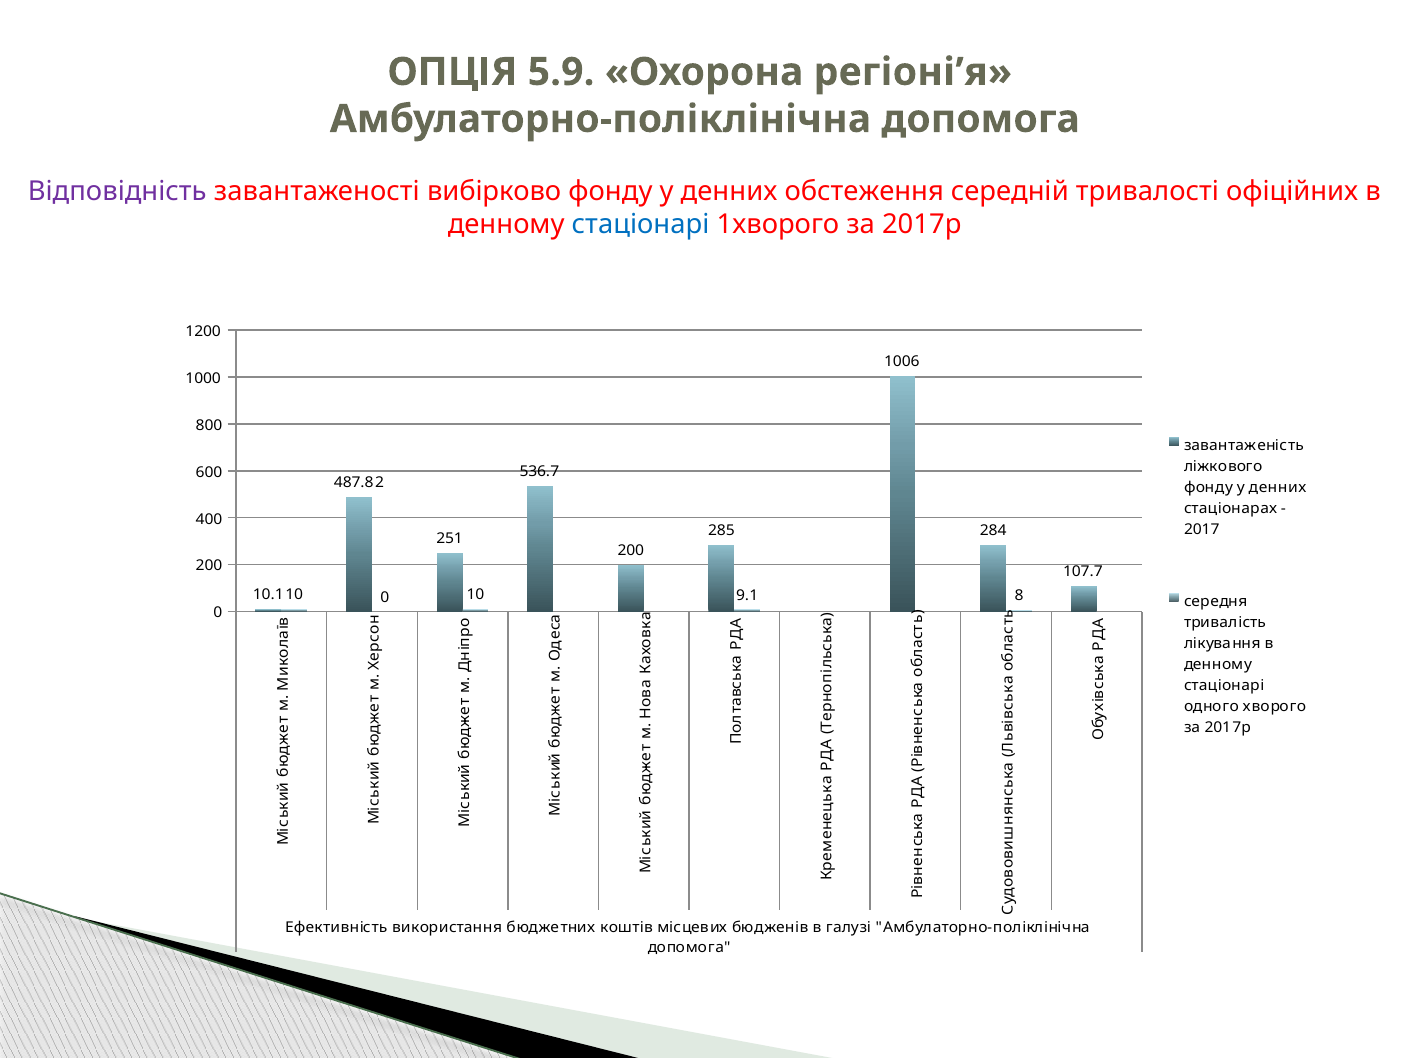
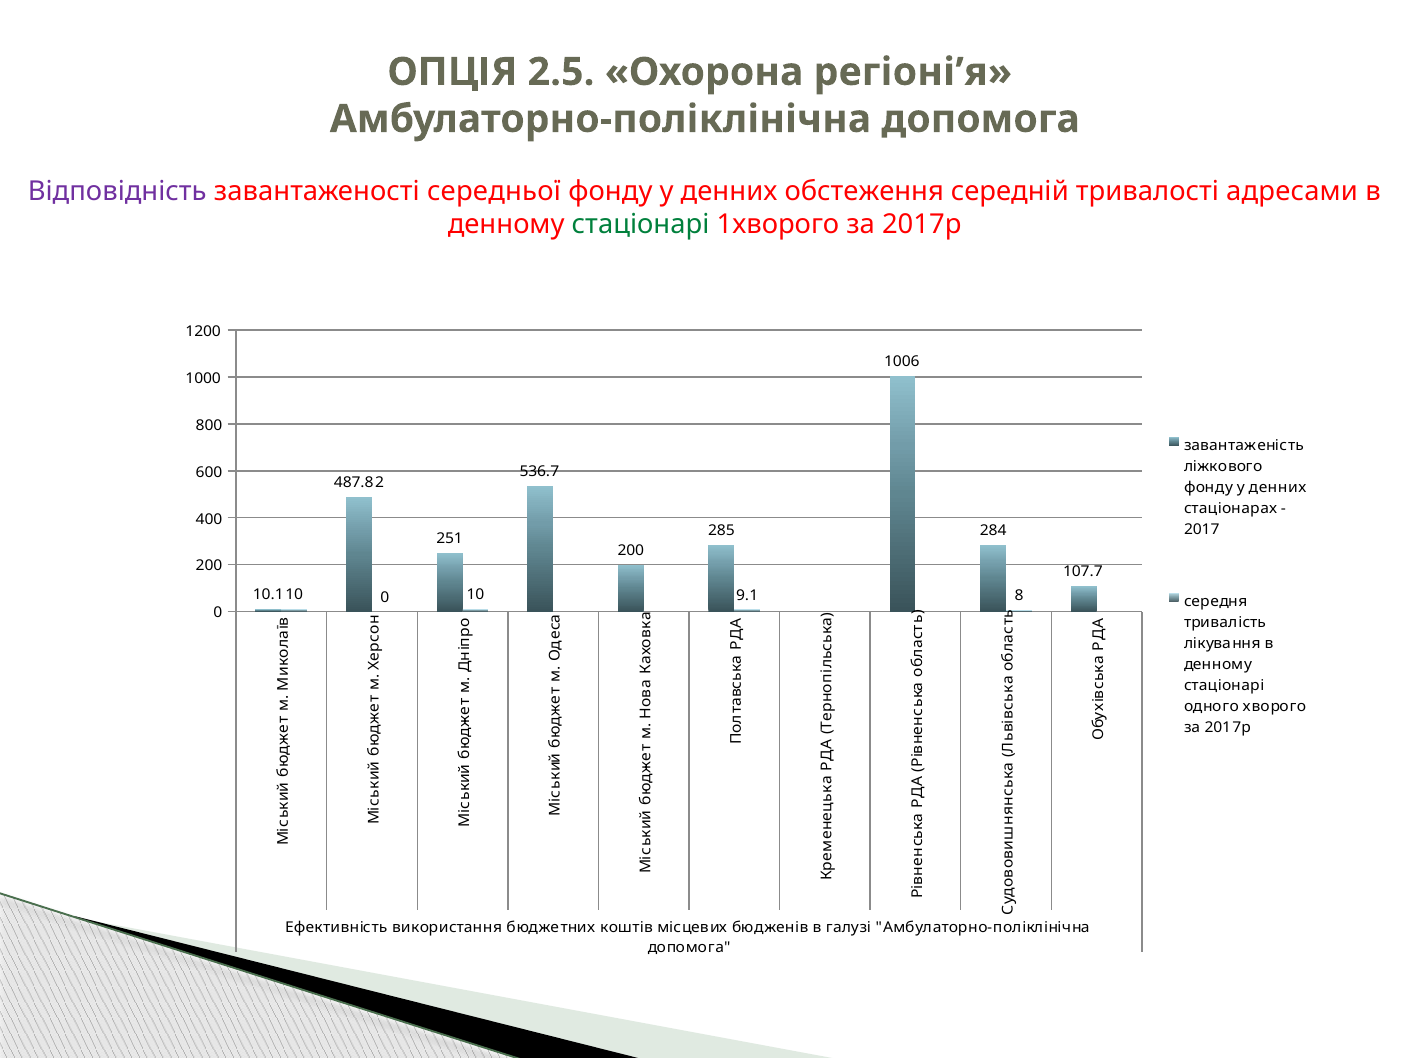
5.9: 5.9 -> 2.5 (561, 72)
вибірково: вибірково -> середньої (494, 191)
офіційних: офіційних -> адресами (1292, 191)
стаціонарі colour: blue -> green (641, 224)
